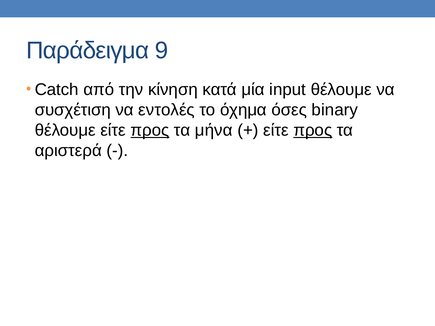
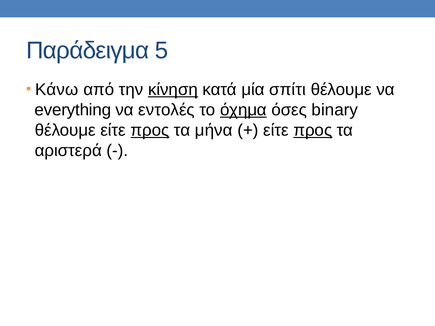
9: 9 -> 5 (161, 51)
Catch: Catch -> Κάνω (57, 90)
κίνηση underline: none -> present (173, 90)
input: input -> σπίτι (288, 90)
συσχέτιση: συσχέτιση -> everything (73, 110)
όχημα underline: none -> present (243, 110)
